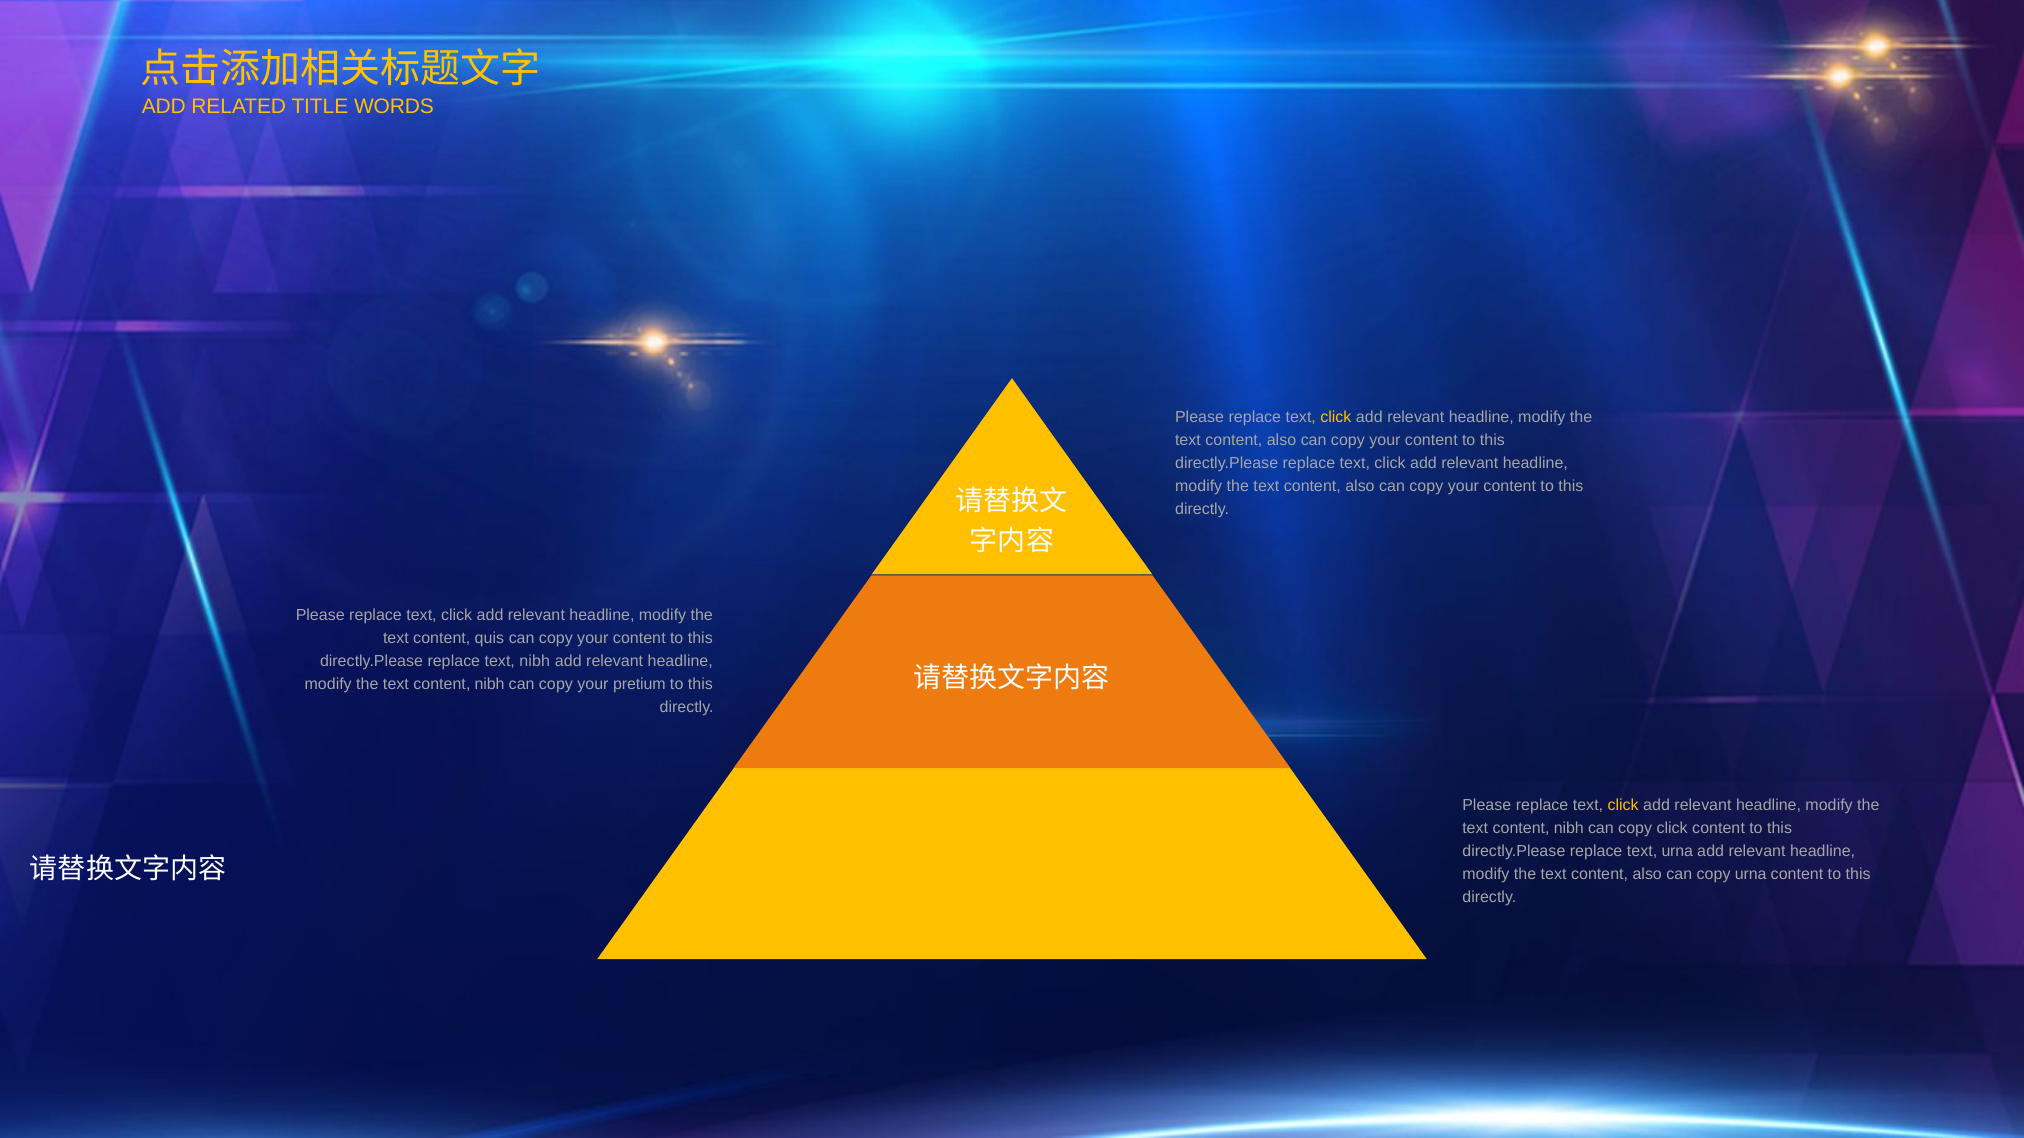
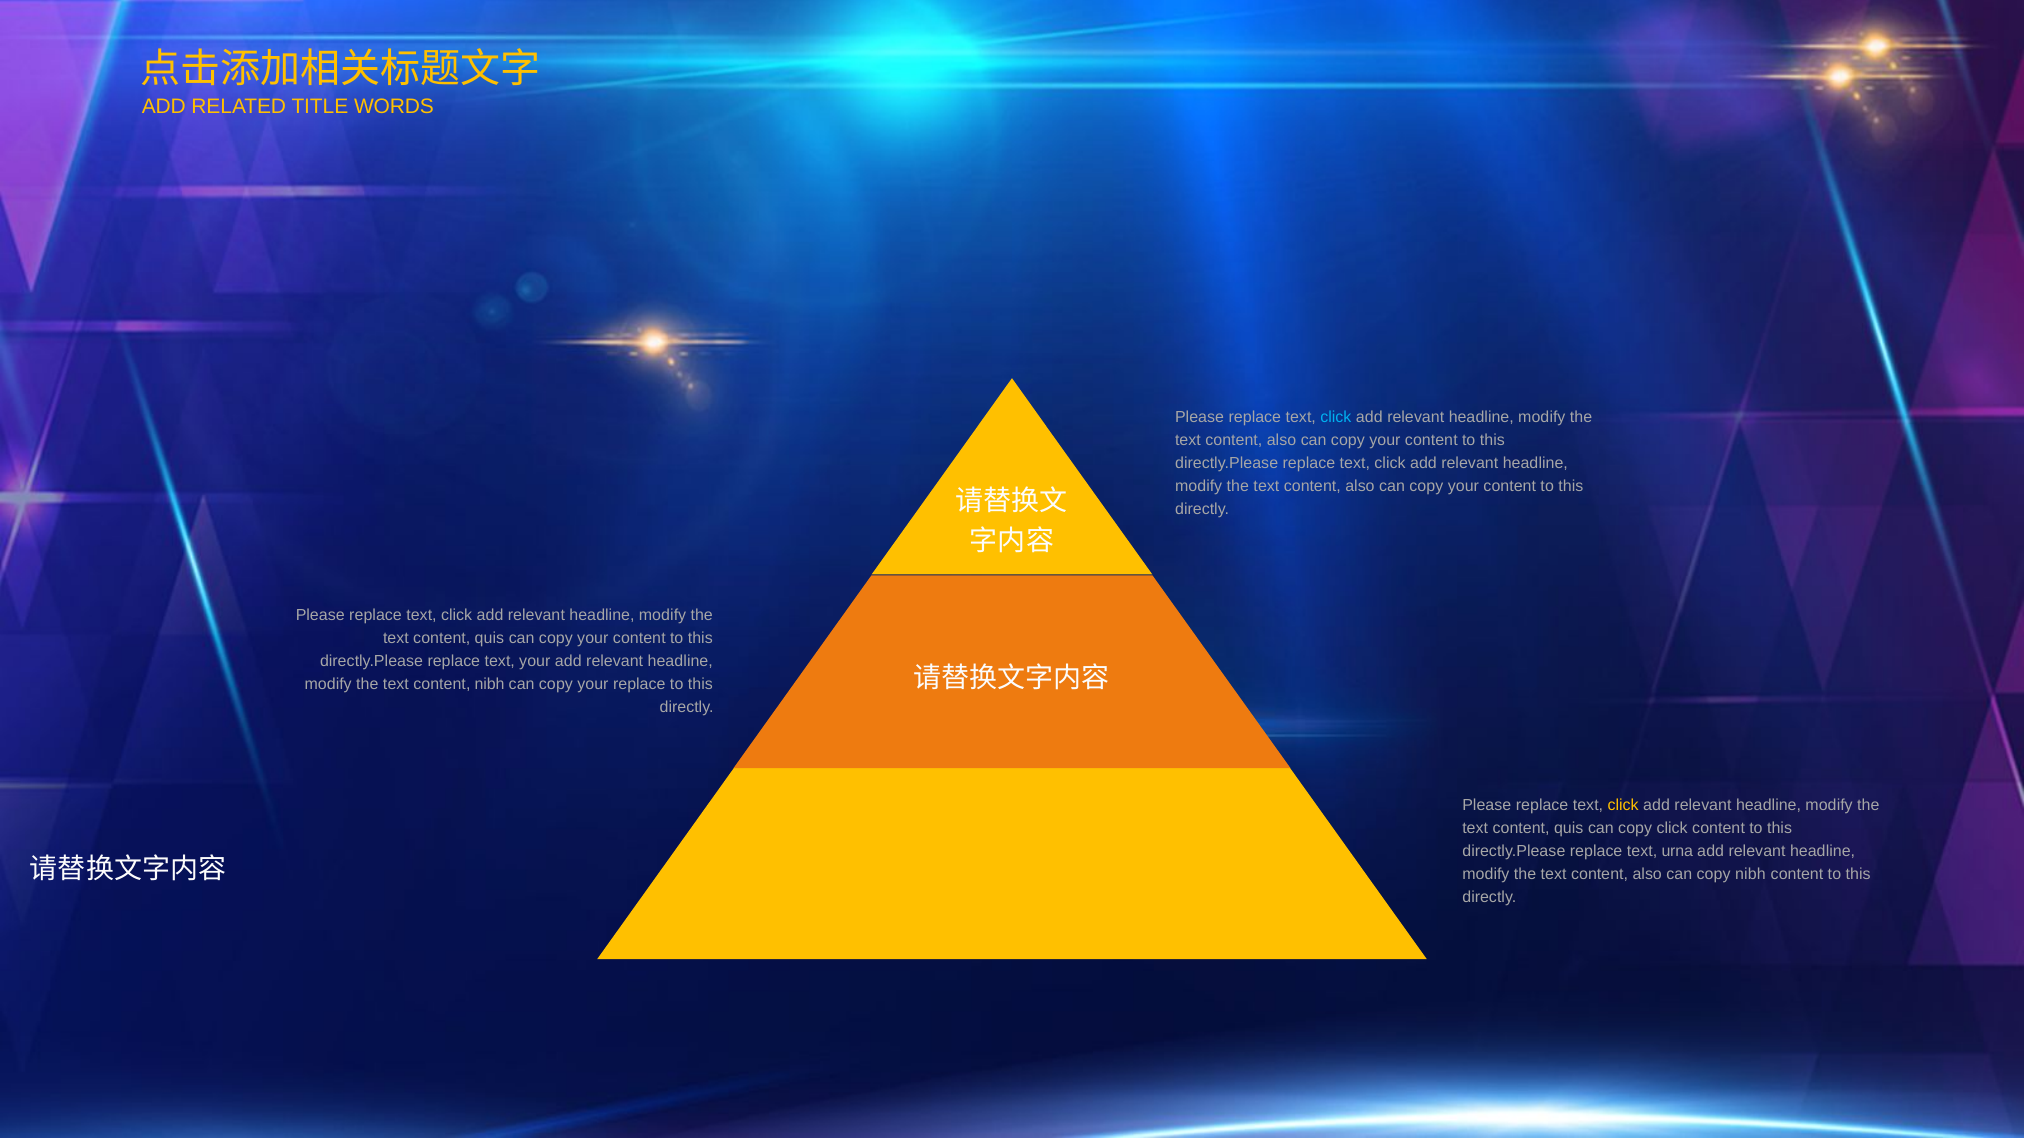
click colour: yellow -> light blue (1336, 417)
text nibh: nibh -> your (535, 662)
your pretium: pretium -> replace (639, 685)
nibh: nibh -> quis (1569, 829)
copy urna: urna -> nibh (1751, 875)
